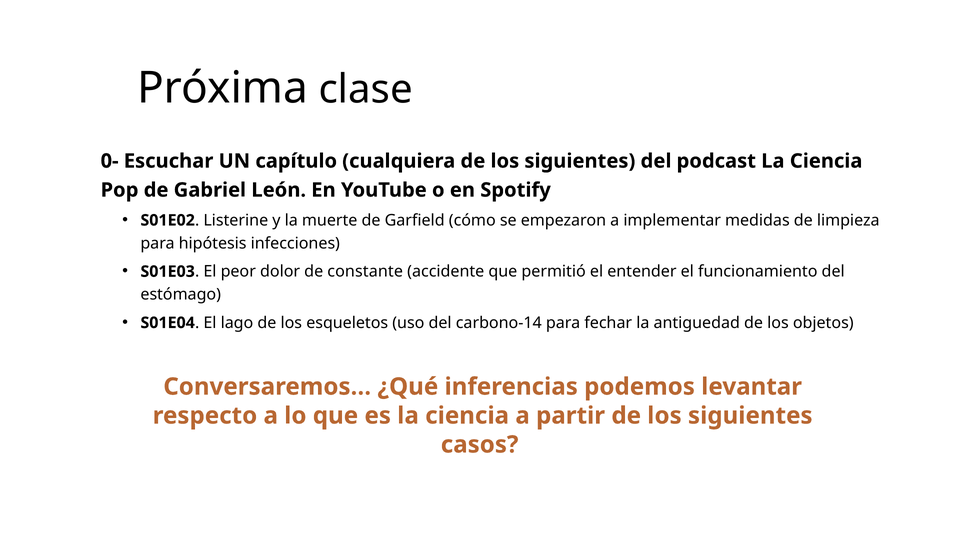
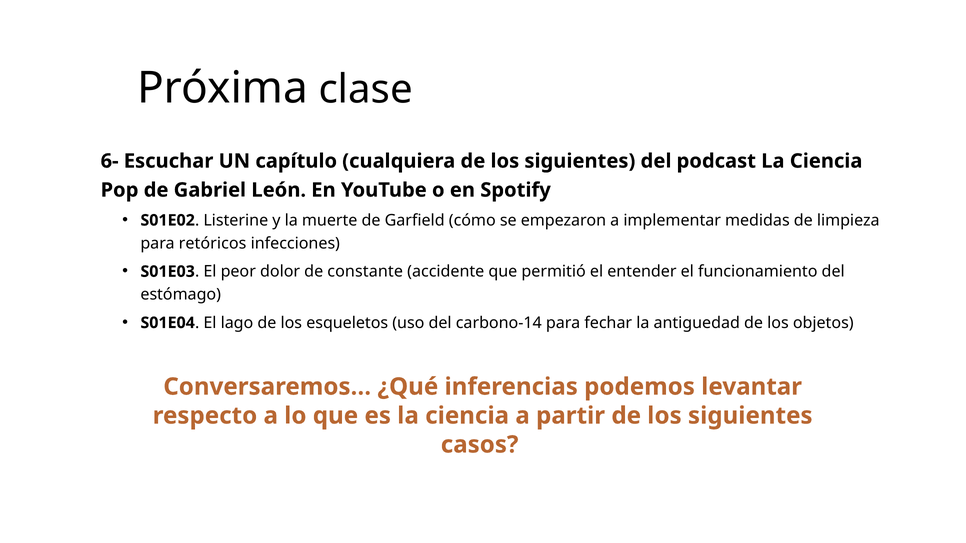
0-: 0- -> 6- (110, 161)
hipótesis: hipótesis -> retóricos (213, 244)
